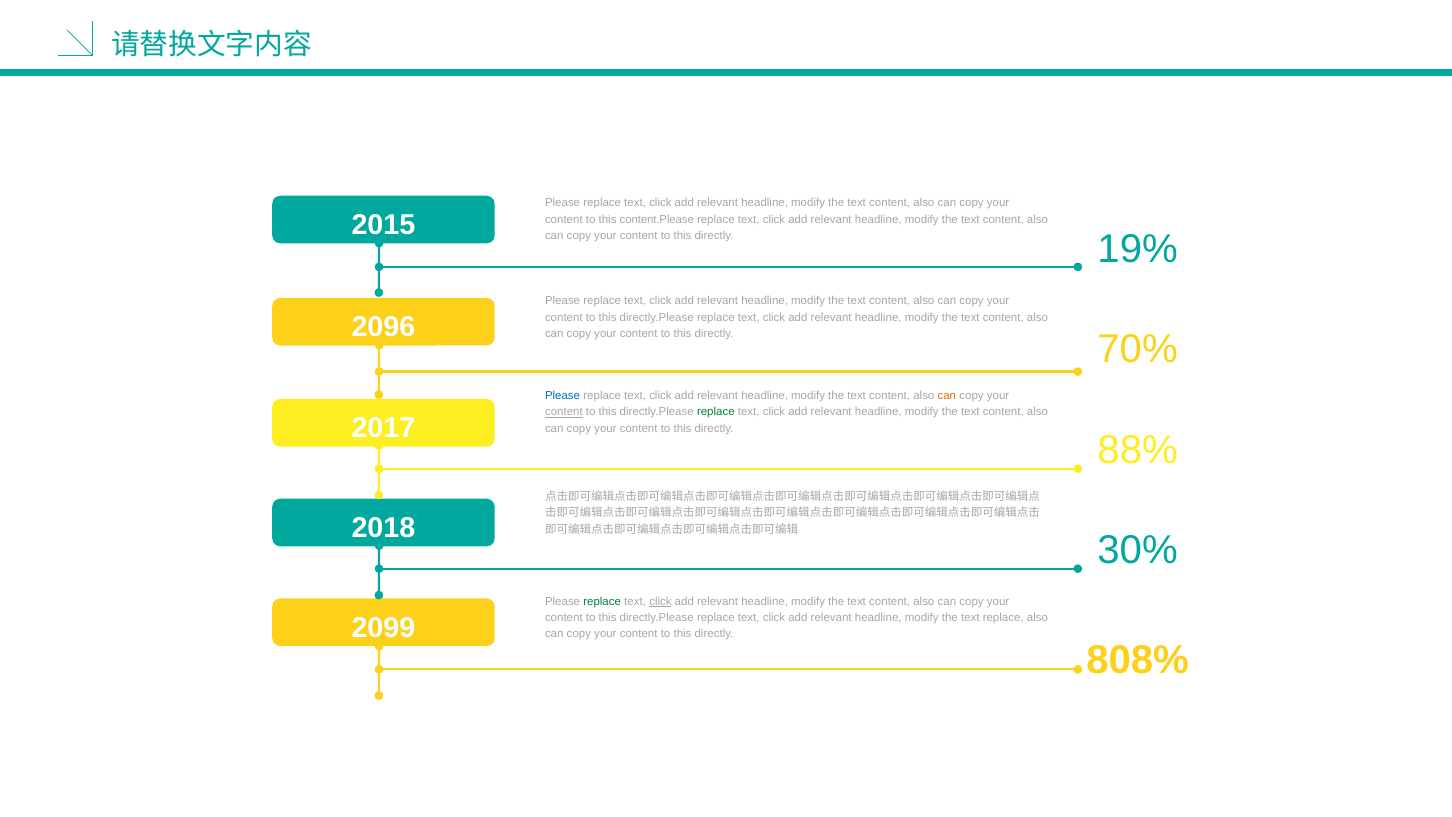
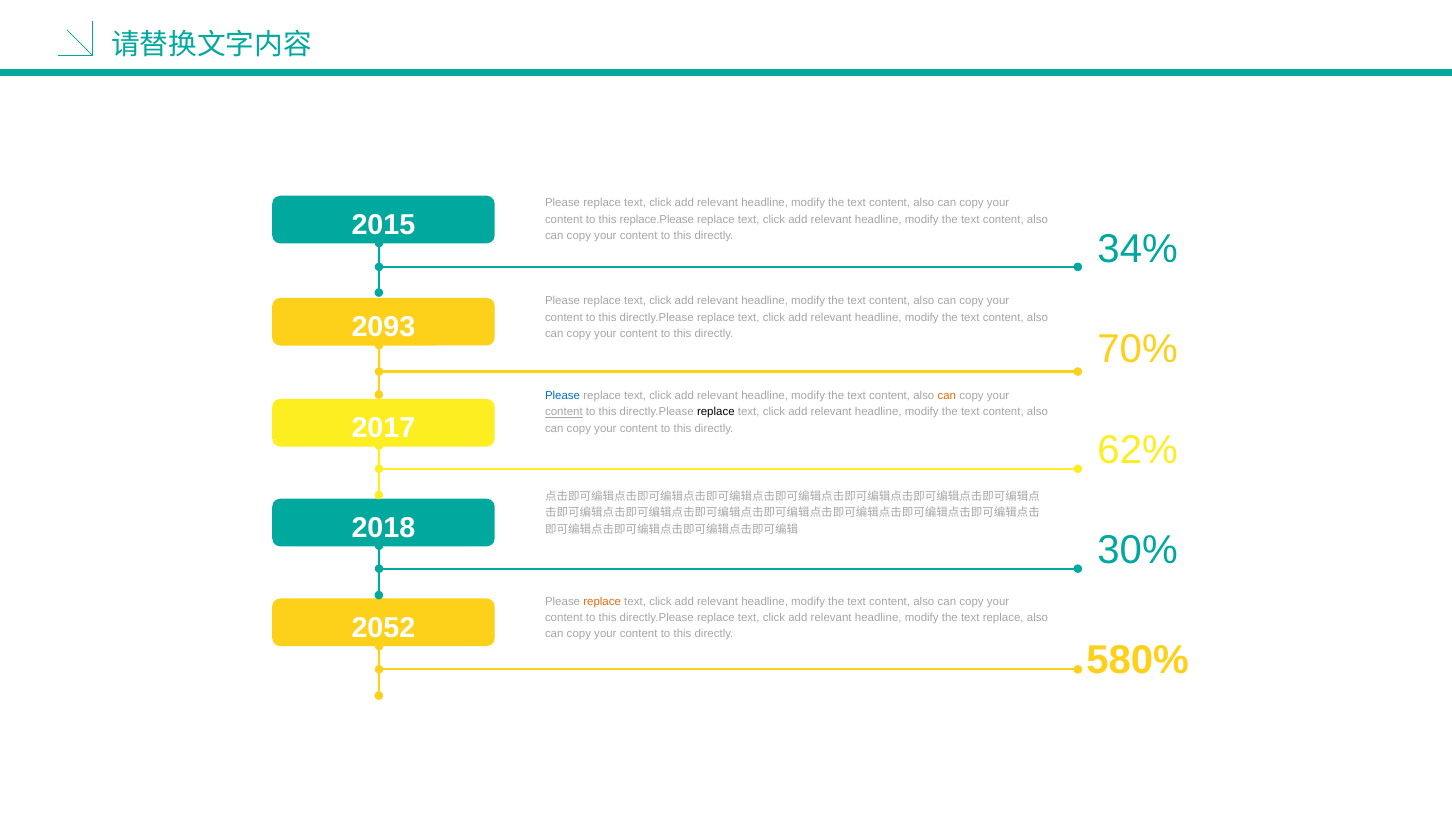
content.Please: content.Please -> replace.Please (657, 219)
19%: 19% -> 34% (1138, 249)
2096: 2096 -> 2093 (383, 327)
replace colour: green -> black (716, 412)
88%: 88% -> 62% (1138, 450)
replace colour: green -> orange (602, 601)
click underline: present -> none (660, 601)
2099: 2099 -> 2052 (383, 627)
808%: 808% -> 580% (1138, 660)
